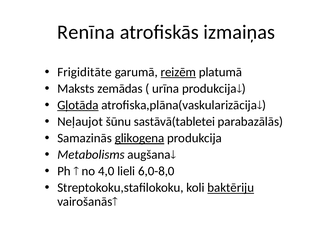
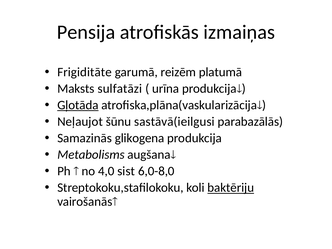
Renīna: Renīna -> Pensija (86, 32)
reizēm underline: present -> none (178, 72)
zemādas: zemādas -> sulfatāzi (120, 89)
sastāvā(tabletei: sastāvā(tabletei -> sastāvā(ieilgusi (174, 122)
glikogena underline: present -> none (140, 138)
lieli: lieli -> sist (126, 171)
